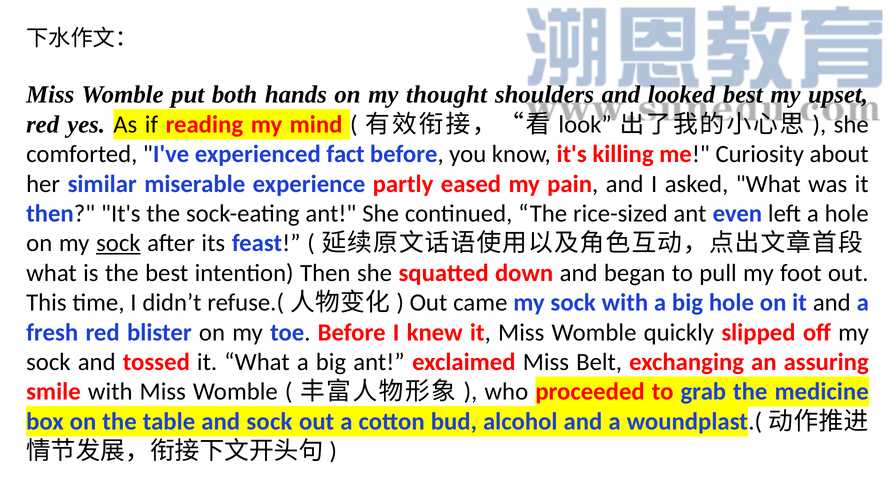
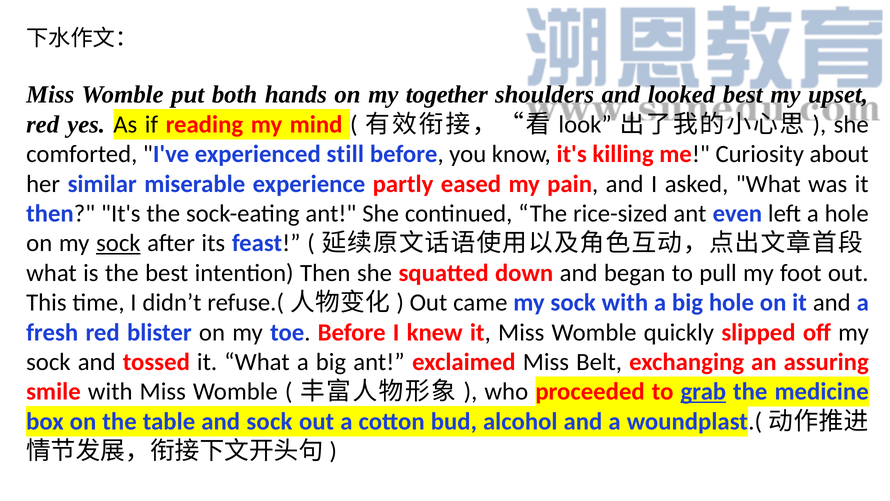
thought: thought -> together (447, 95)
fact: fact -> still (345, 154)
grab underline: none -> present (703, 391)
